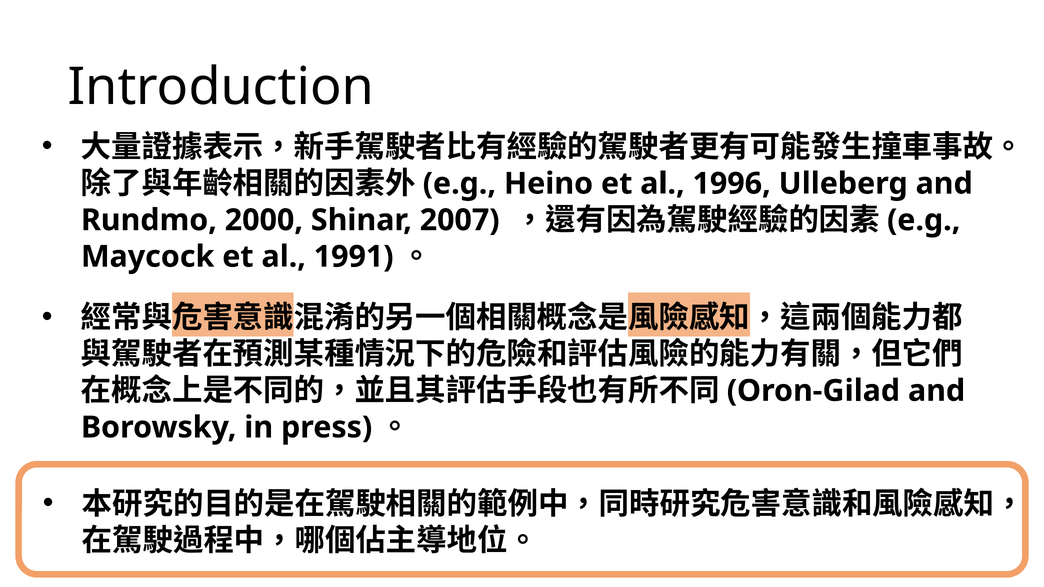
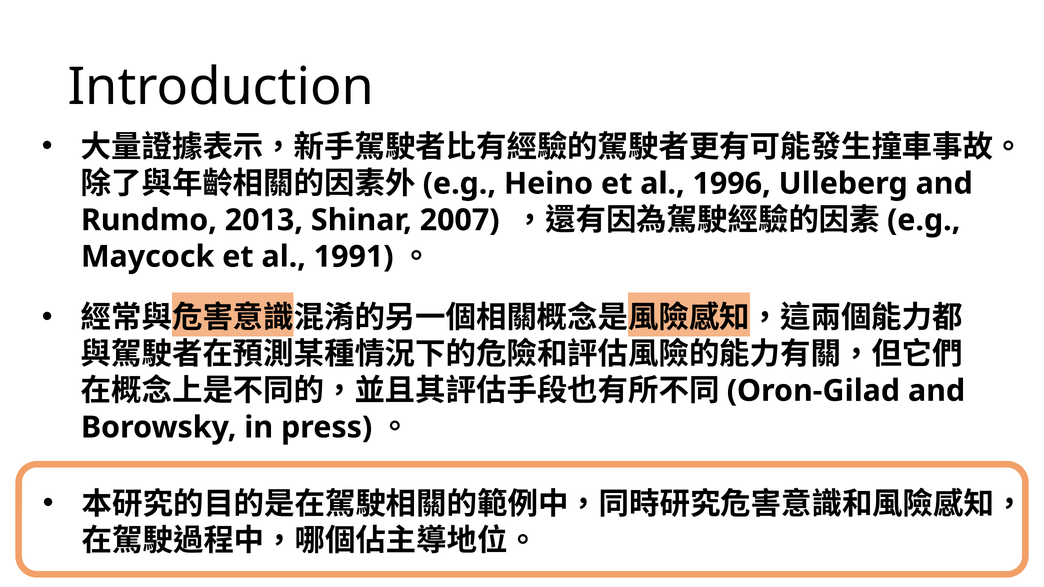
2000: 2000 -> 2013 (264, 220)
